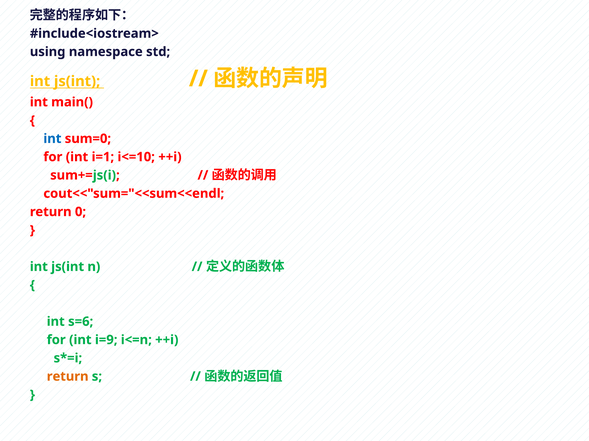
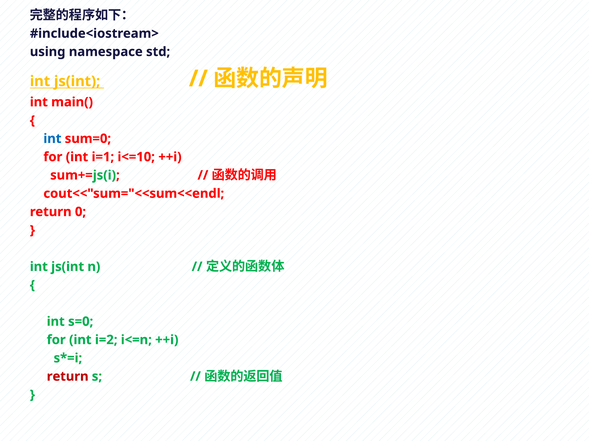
s=6: s=6 -> s=0 (81, 322)
i=9: i=9 -> i=2 (106, 340)
return colour: orange -> red (68, 377)
